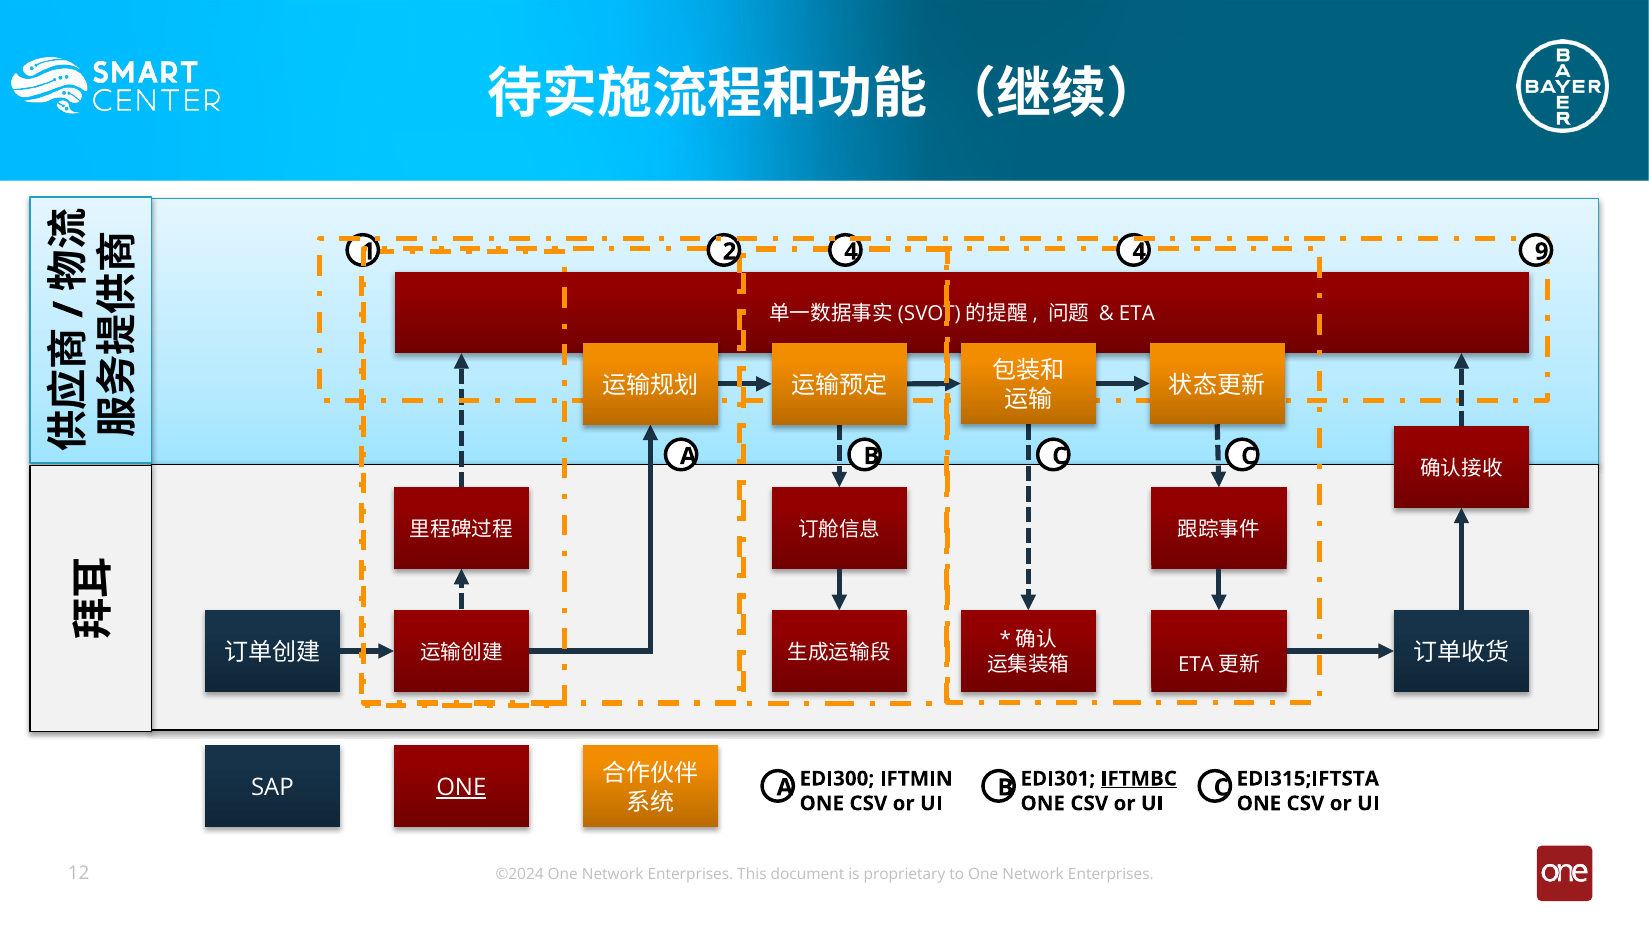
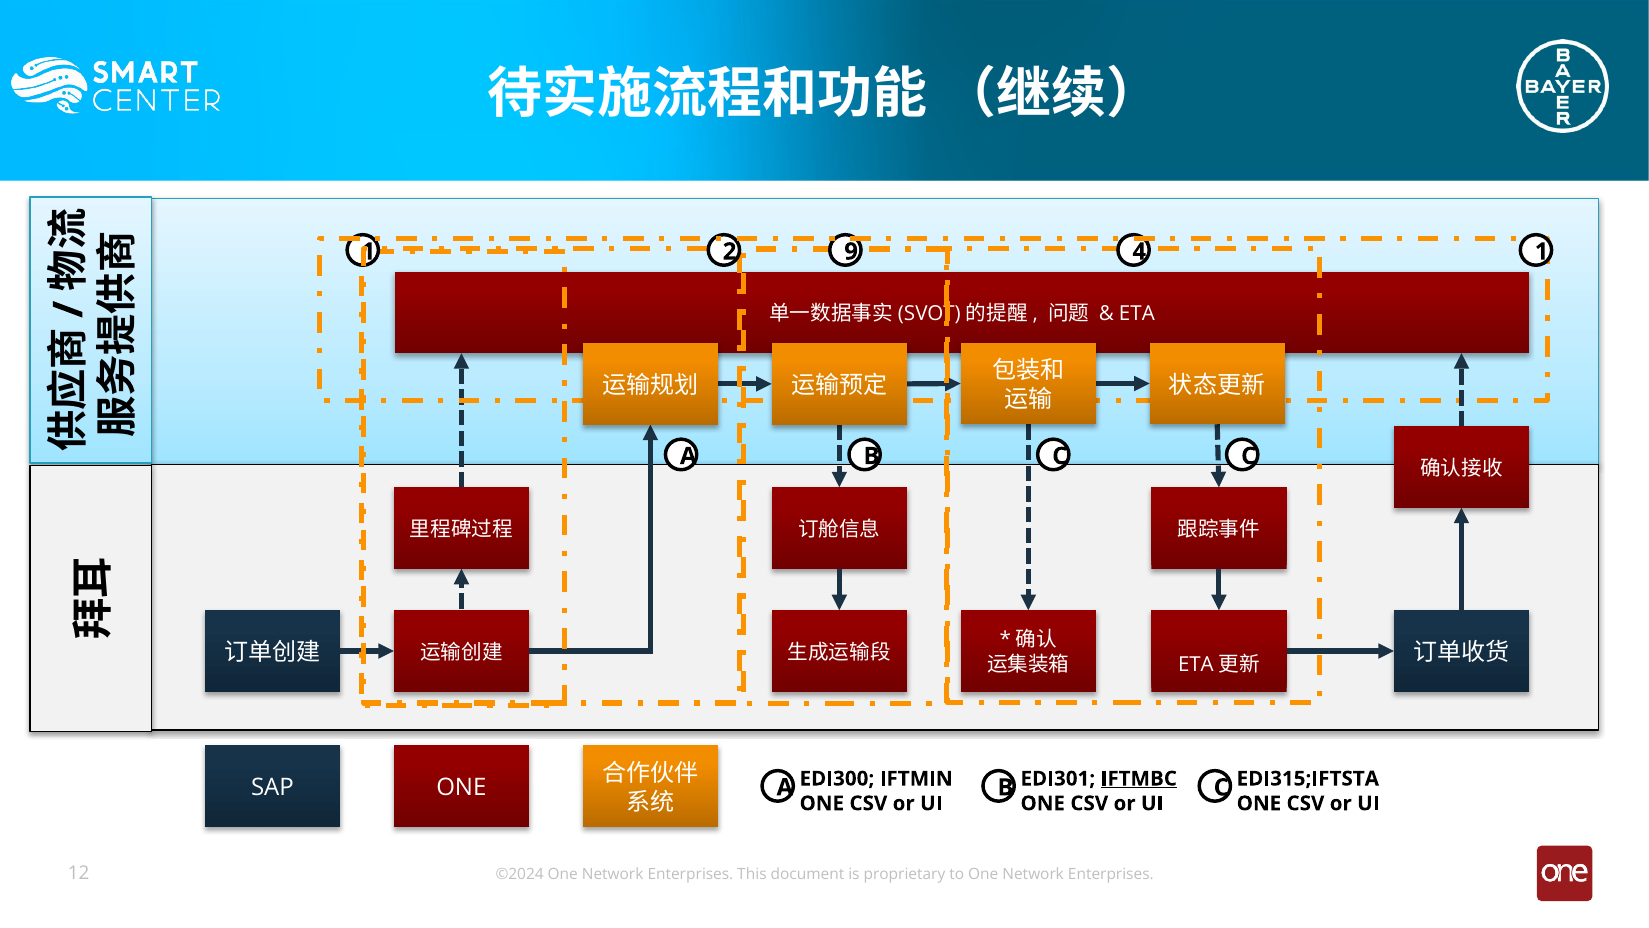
2 4: 4 -> 9 (851, 251)
4 9: 9 -> 1 (1542, 251)
ONE underline: present -> none (461, 787)
